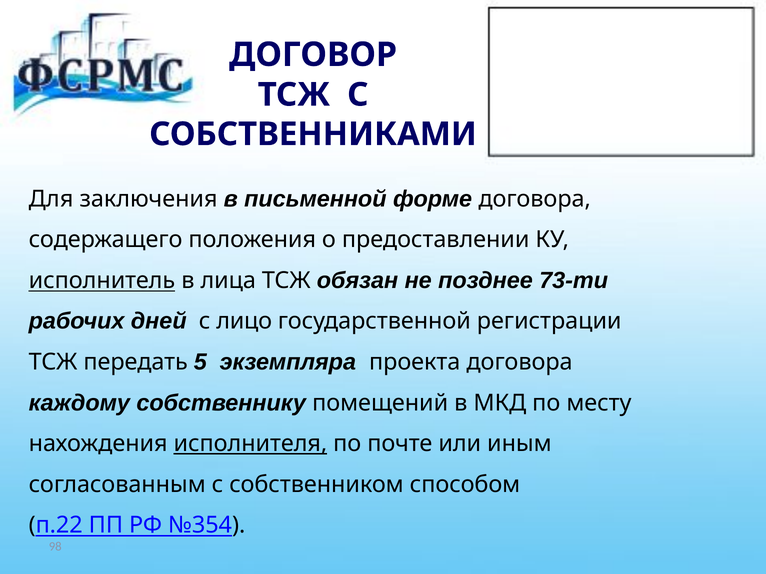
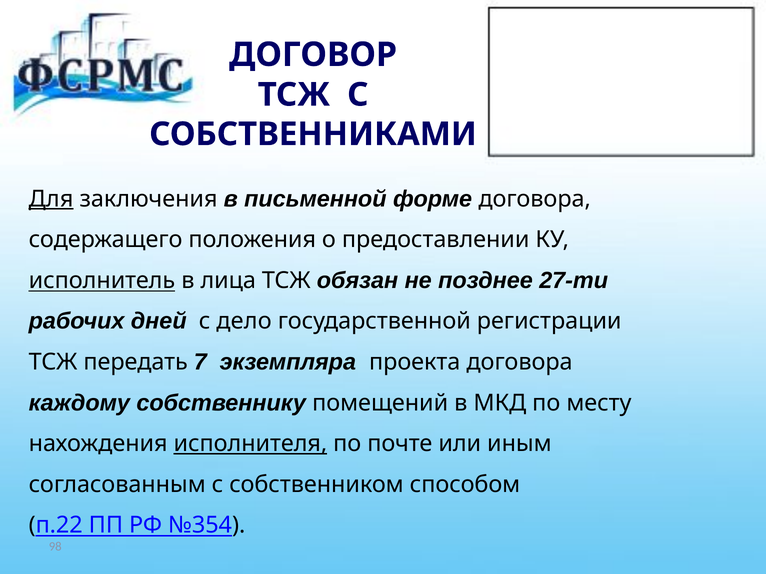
Для underline: none -> present (51, 199)
73-ти: 73-ти -> 27-ти (574, 281)
лицо: лицо -> дело (244, 322)
5: 5 -> 7 (200, 362)
